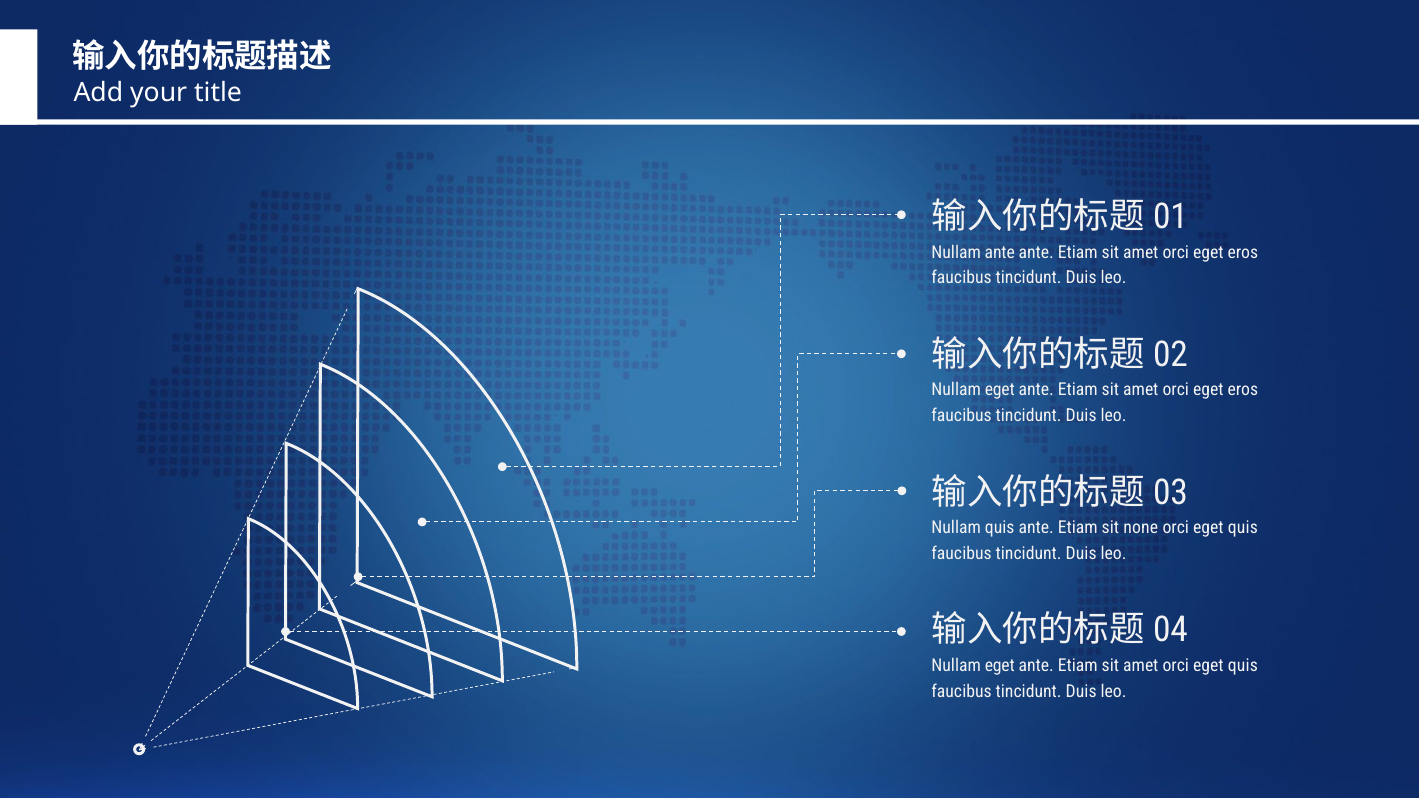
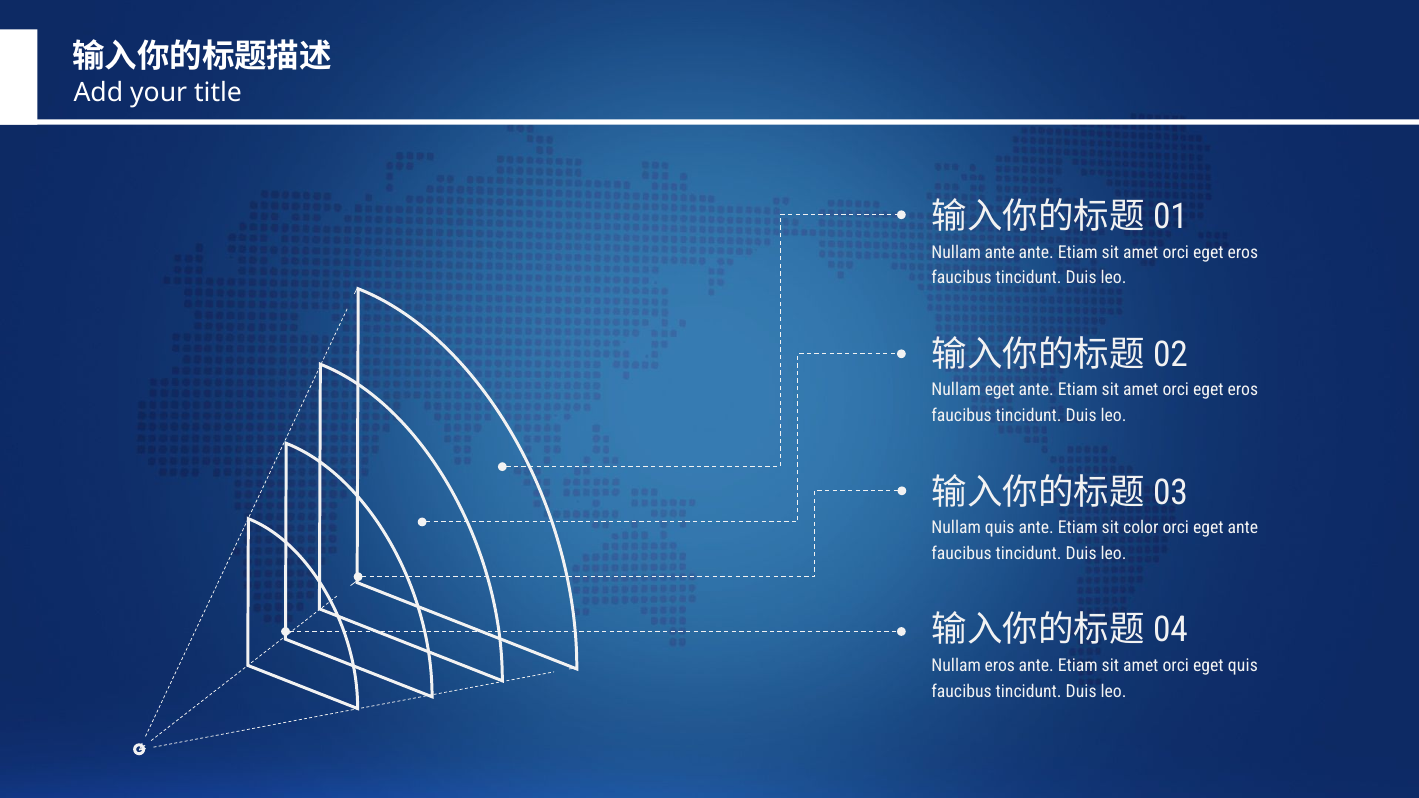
none: none -> color (1141, 528)
quis: quis -> ante (1243, 528)
eget: eget -> eros (1000, 666)
